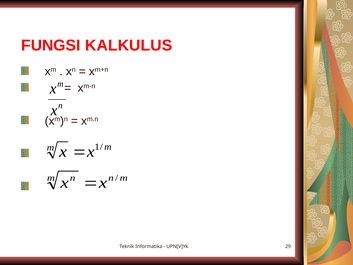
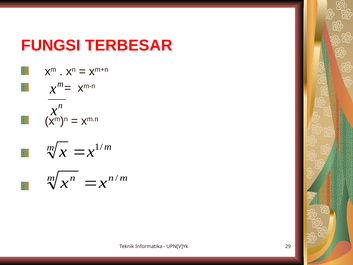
KALKULUS: KALKULUS -> TERBESAR (129, 45)
